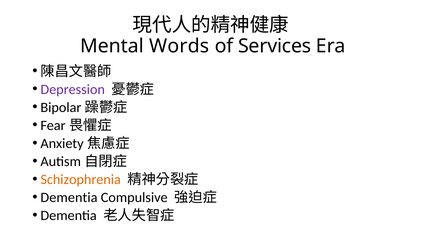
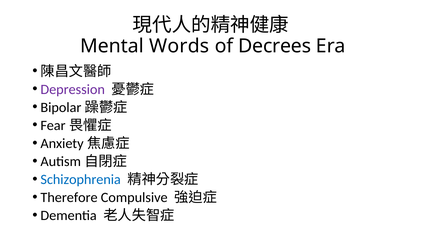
Services: Services -> Decrees (275, 46)
Schizophrenia colour: orange -> blue (81, 180)
Dementia: Dementia -> Therefore (69, 198)
